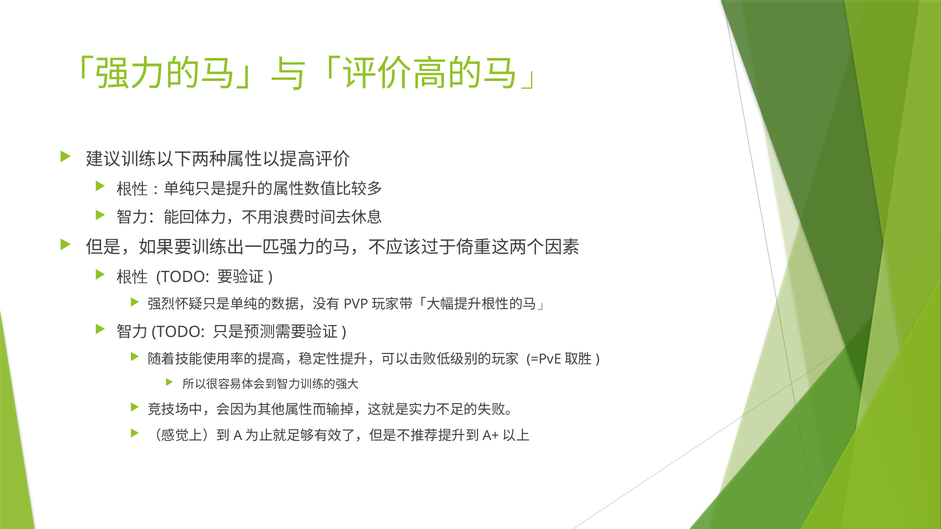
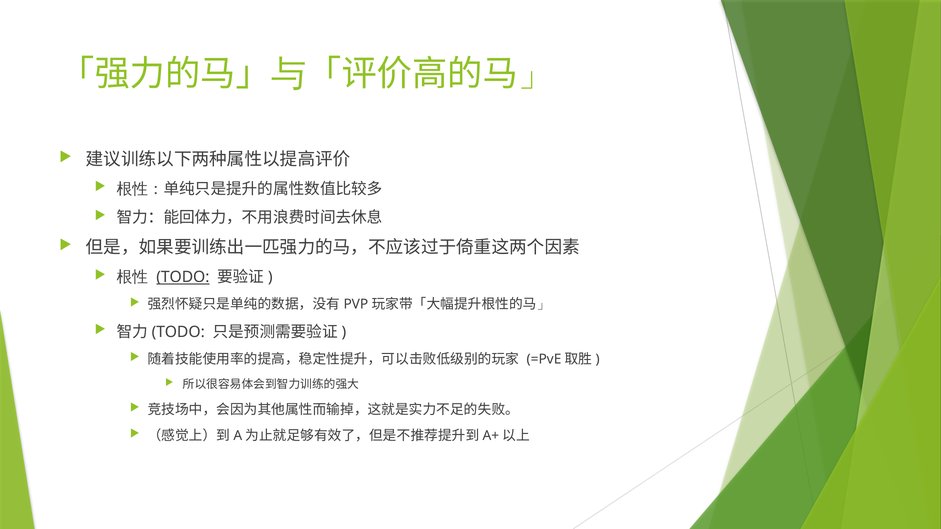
TODO underline: none -> present (183, 277)
